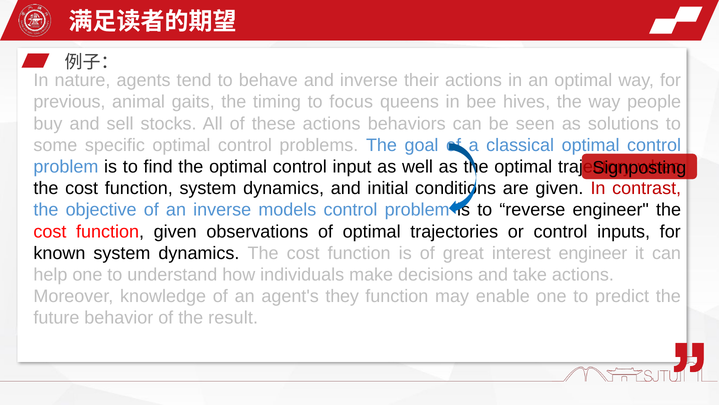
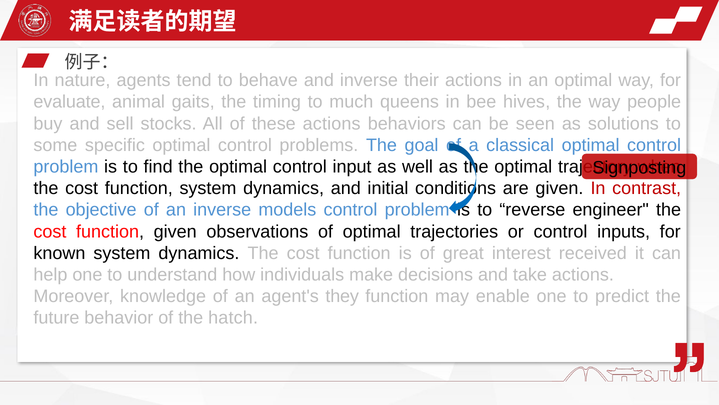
previous: previous -> evaluate (69, 102)
focus: focus -> much (351, 102)
interest engineer: engineer -> received (593, 253)
result: result -> hatch (233, 318)
